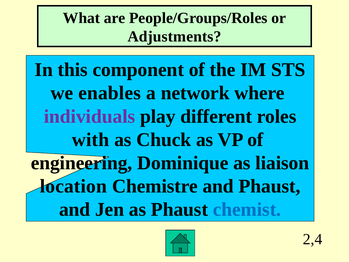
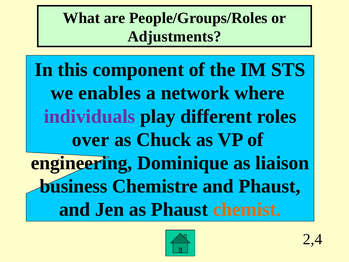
with: with -> over (91, 140)
location: location -> business (73, 186)
chemist colour: blue -> orange (247, 209)
